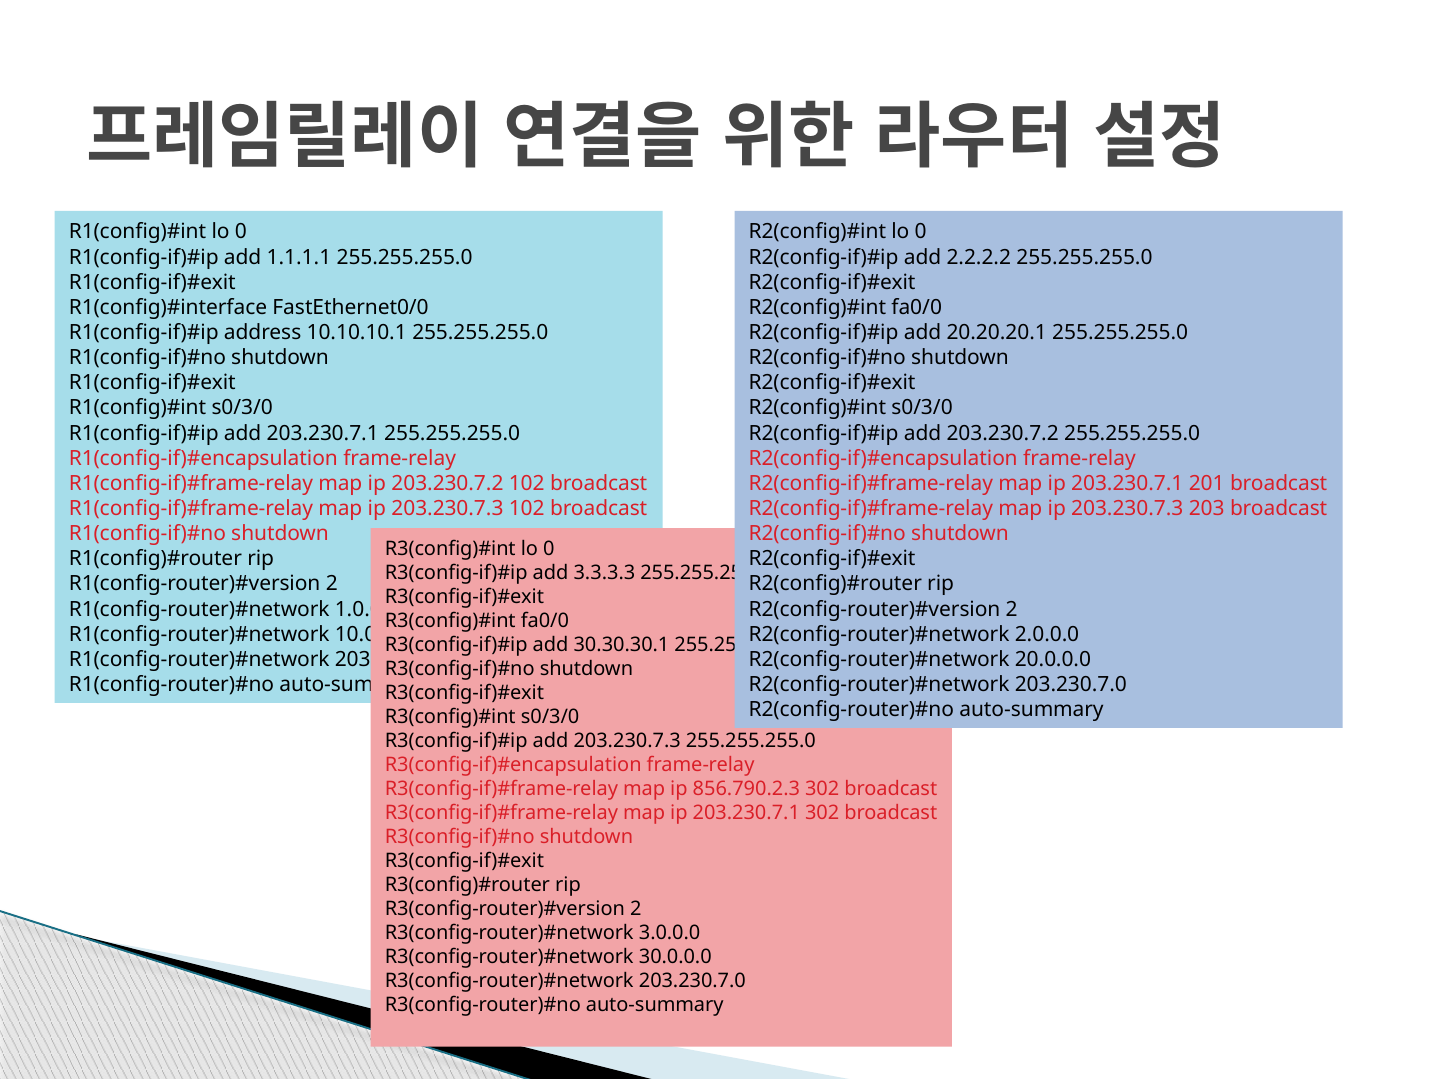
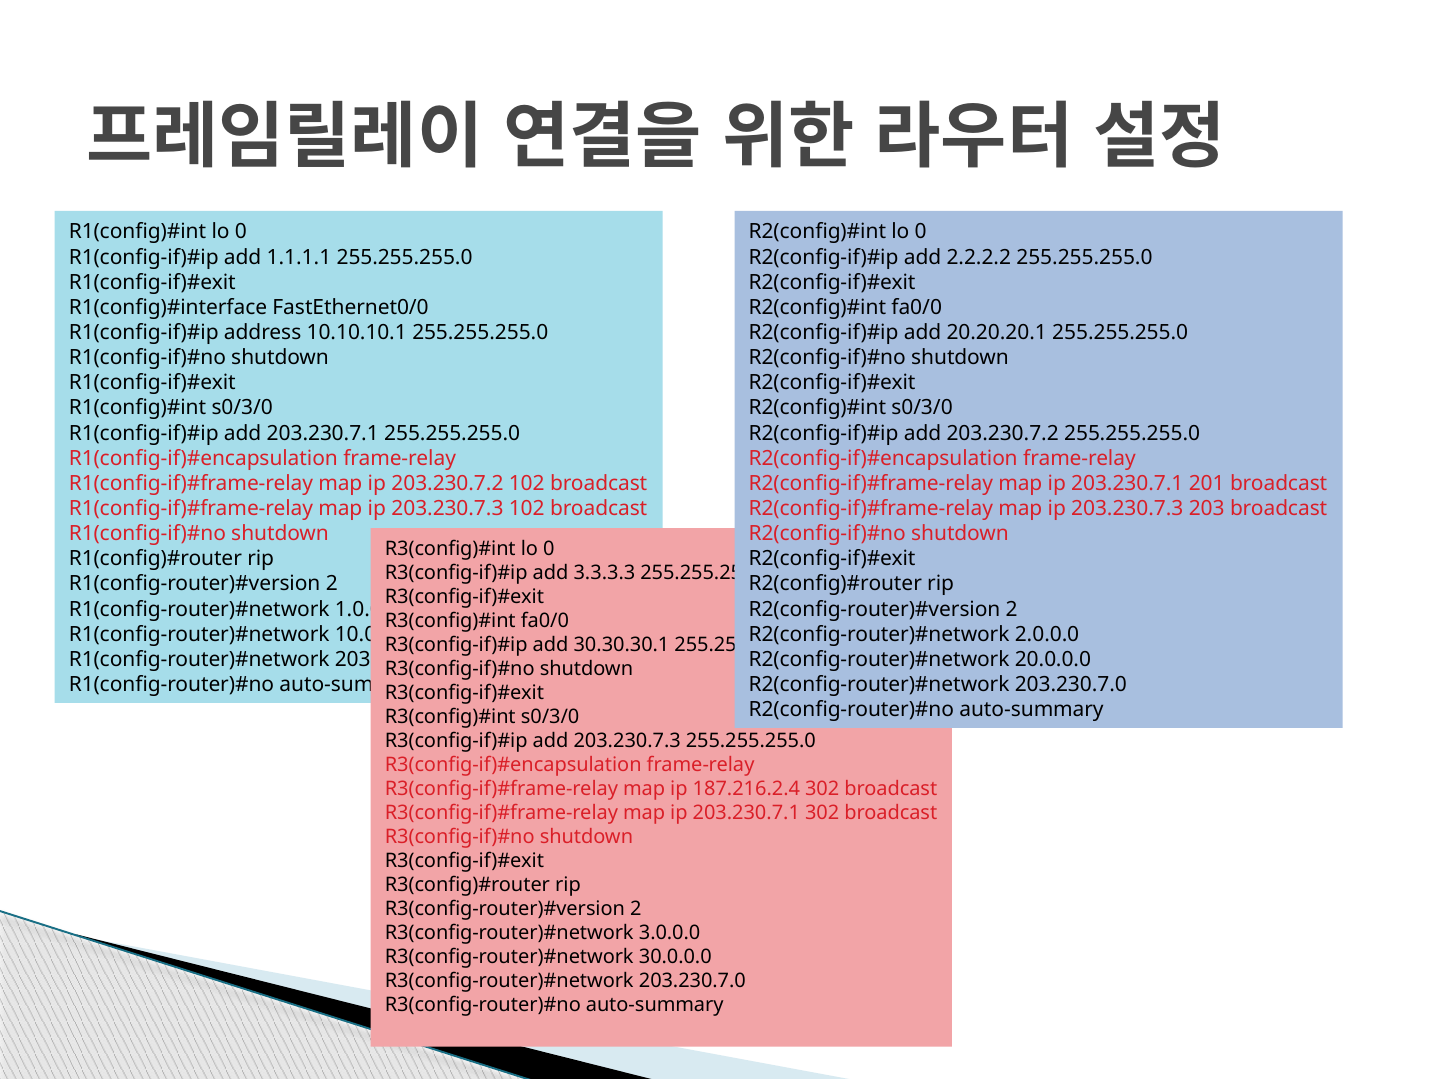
856.790.2.3: 856.790.2.3 -> 187.216.2.4 (746, 789)
